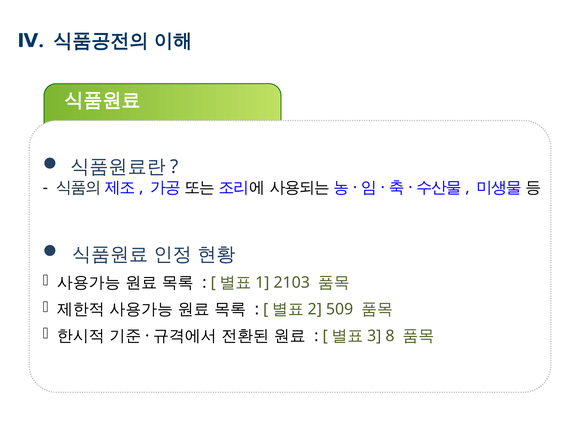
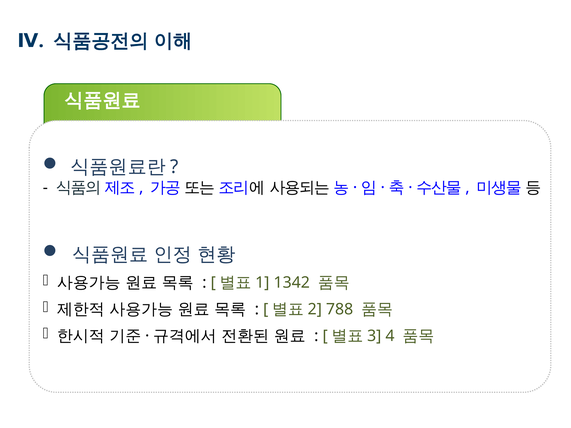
2103: 2103 -> 1342 (292, 283)
509: 509 -> 788 (340, 310)
8: 8 -> 4 (390, 336)
